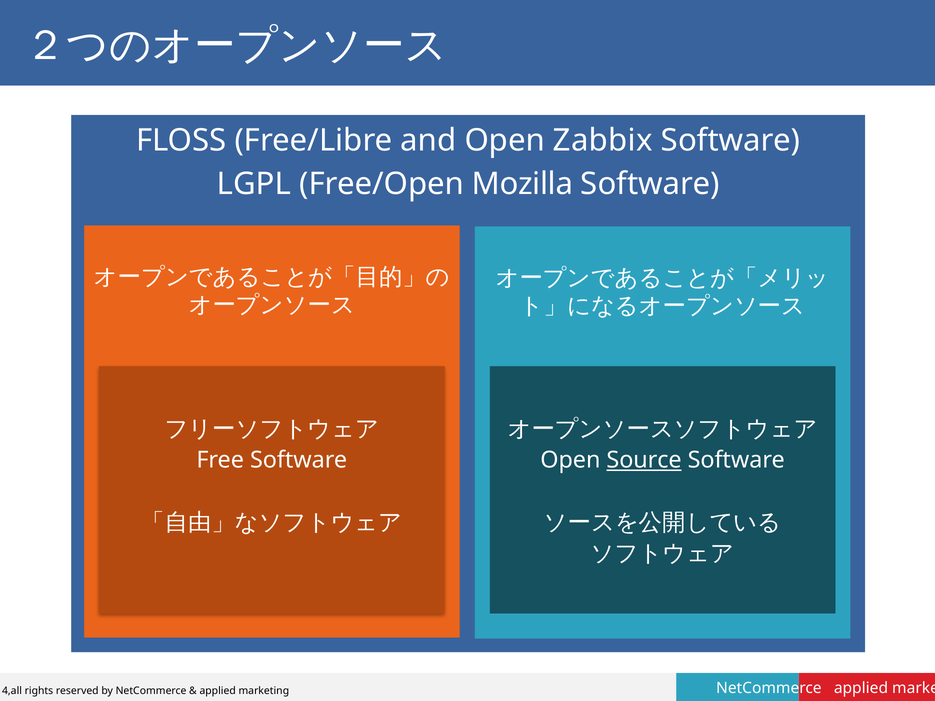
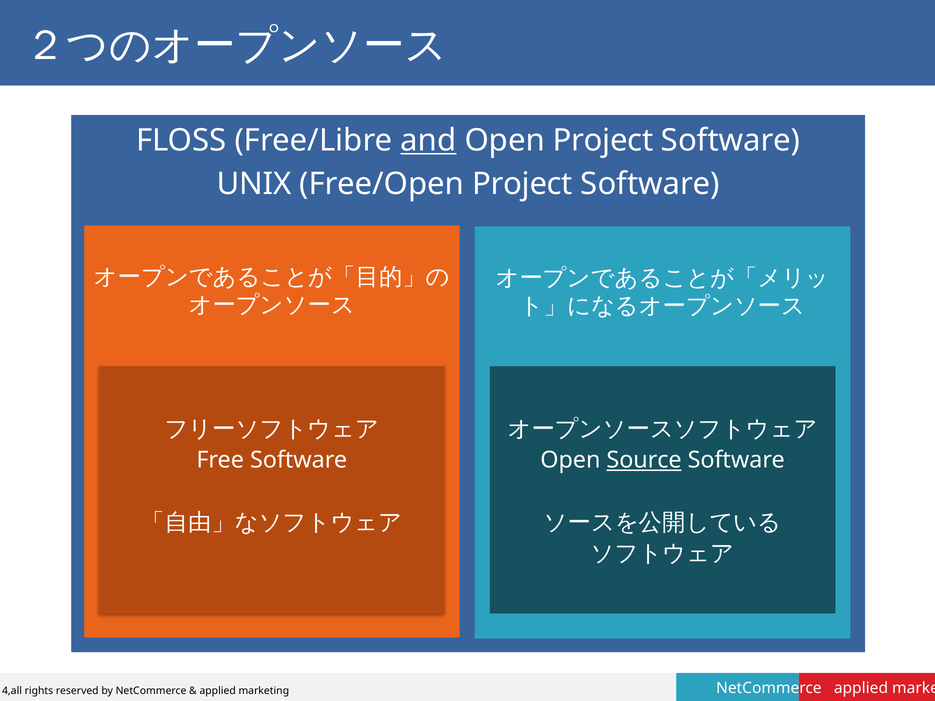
and underline: none -> present (428, 140)
Open Zabbix: Zabbix -> Project (603, 140)
LGPL: LGPL -> UNIX (254, 184)
Free/Open Mozilla: Mozilla -> Project (522, 184)
